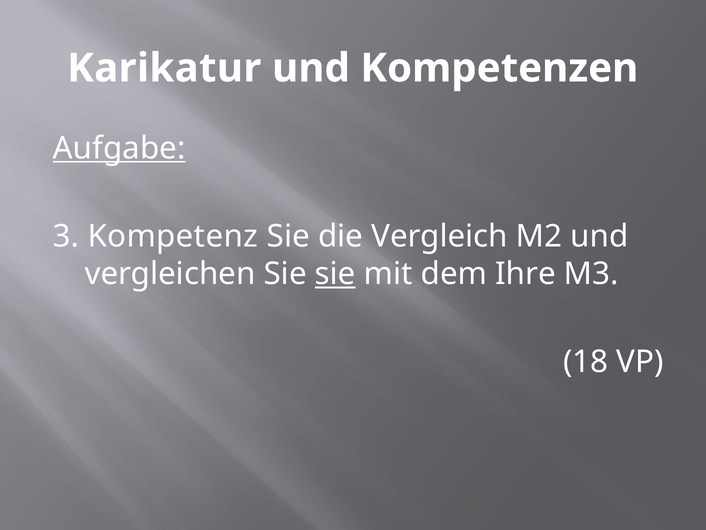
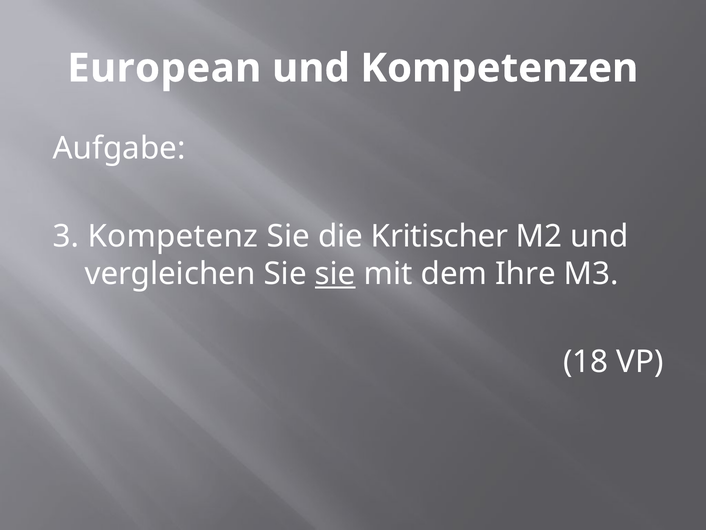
Karikatur: Karikatur -> European (164, 68)
Aufgabe underline: present -> none (119, 148)
Vergleich: Vergleich -> Kritischer (440, 236)
